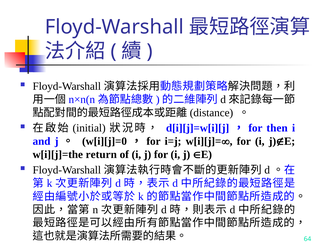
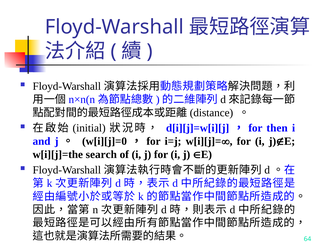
return: return -> search (101, 155)
